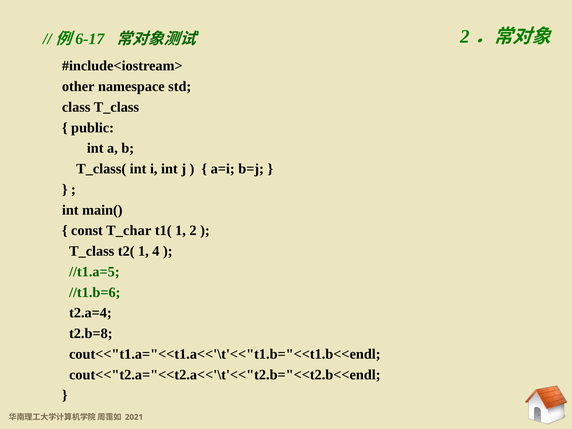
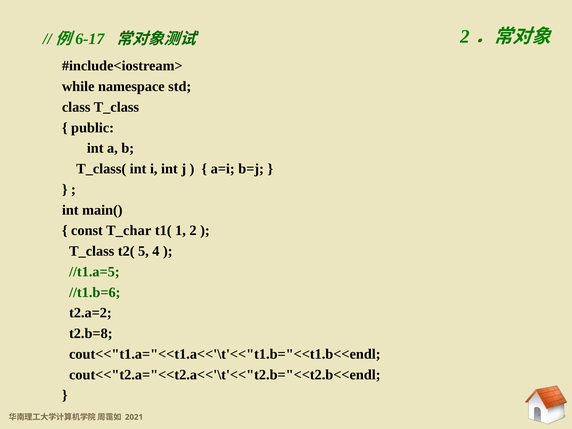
other: other -> while (78, 87)
t2( 1: 1 -> 5 (143, 251)
t2.a=4: t2.a=4 -> t2.a=2 (90, 313)
